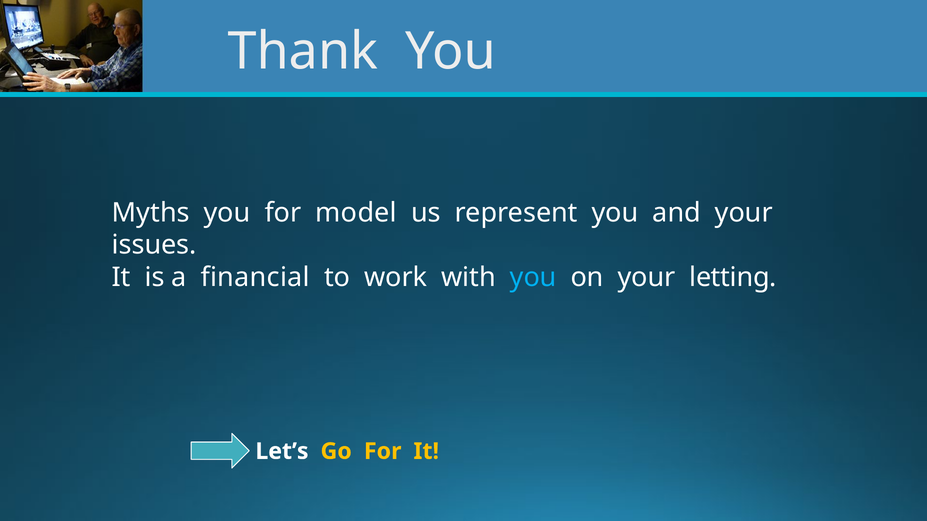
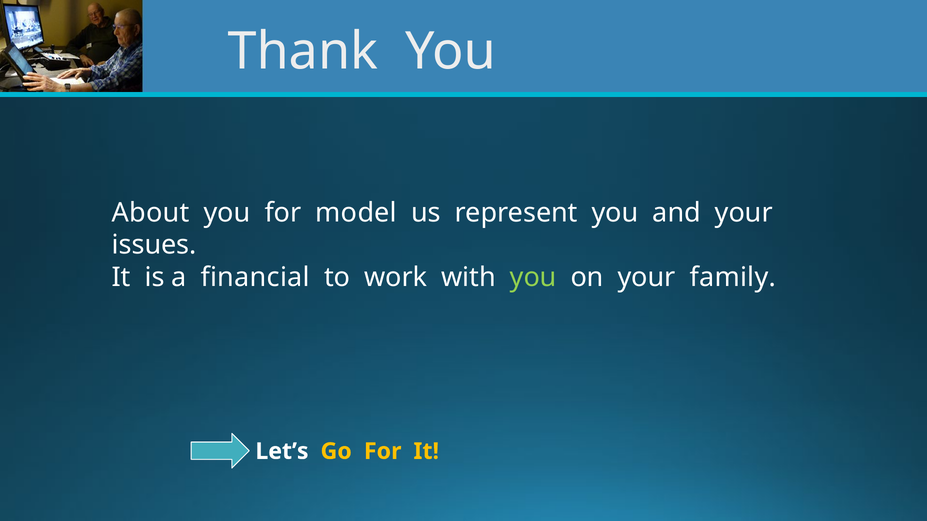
Myths: Myths -> About (151, 213)
you colour: light blue -> light green (533, 278)
letting: letting -> family (733, 278)
